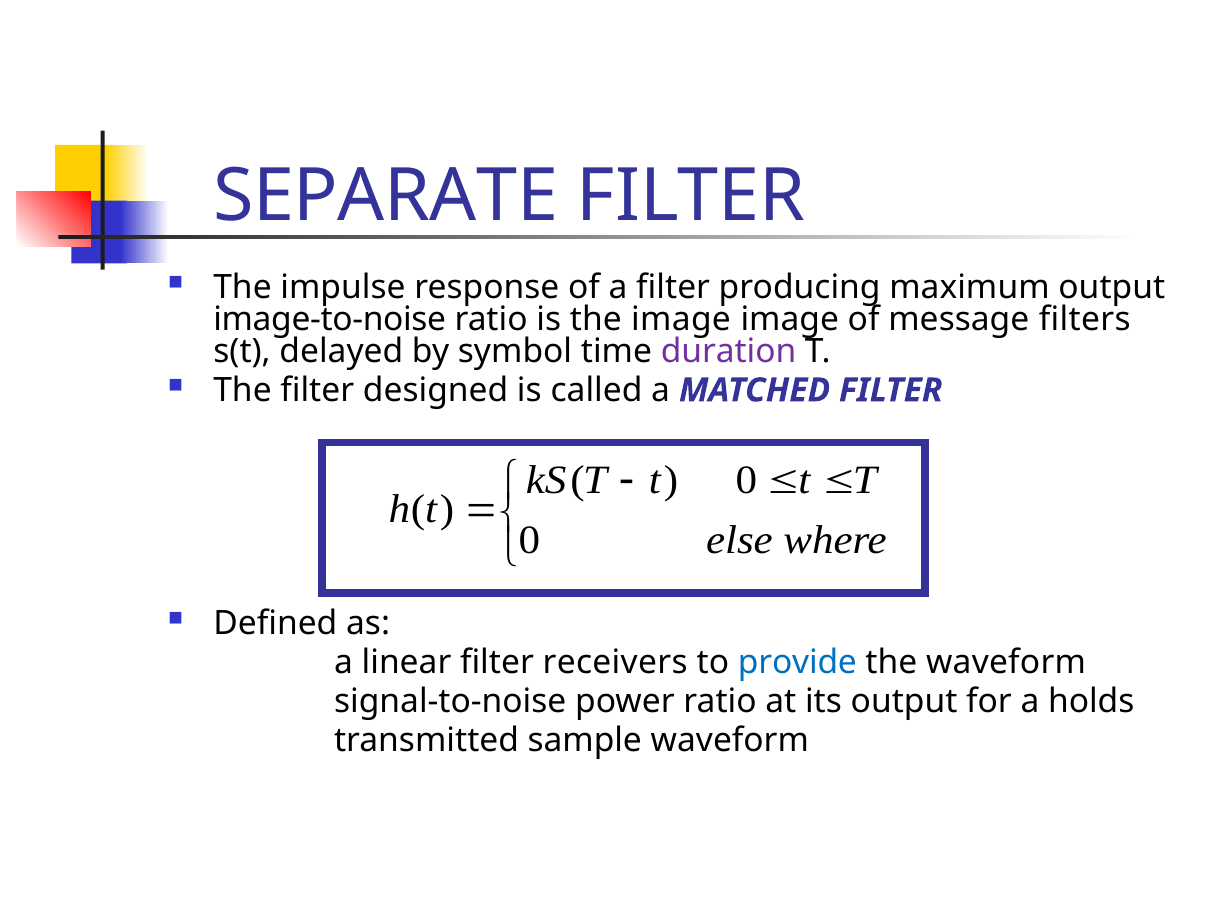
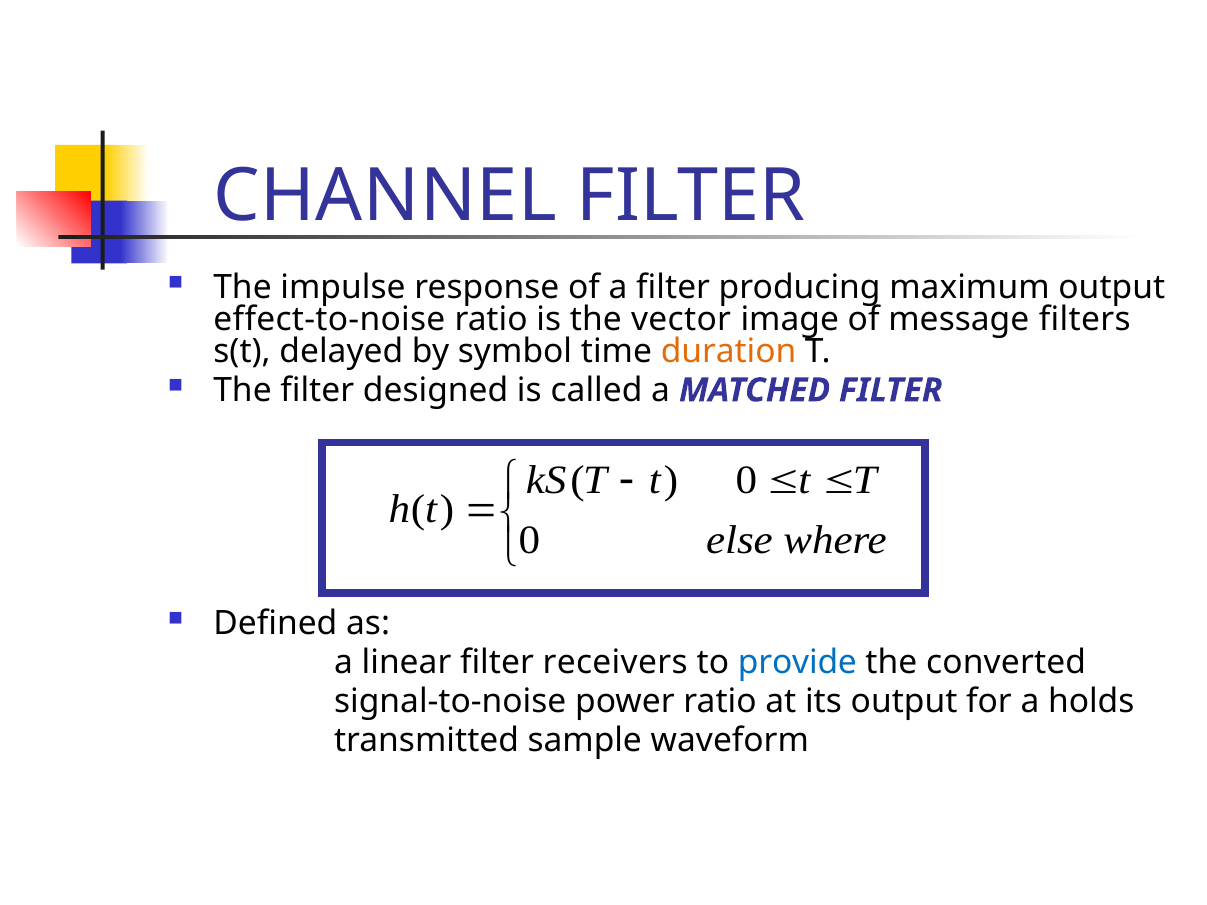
SEPARATE: SEPARATE -> CHANNEL (385, 196)
image-to-noise: image-to-noise -> effect-to-noise (329, 319)
the image: image -> vector (681, 319)
duration colour: purple -> orange (729, 352)
the waveform: waveform -> converted (1006, 663)
